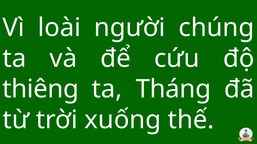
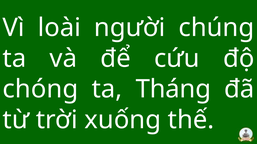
thiêng: thiêng -> chóng (40, 89)
